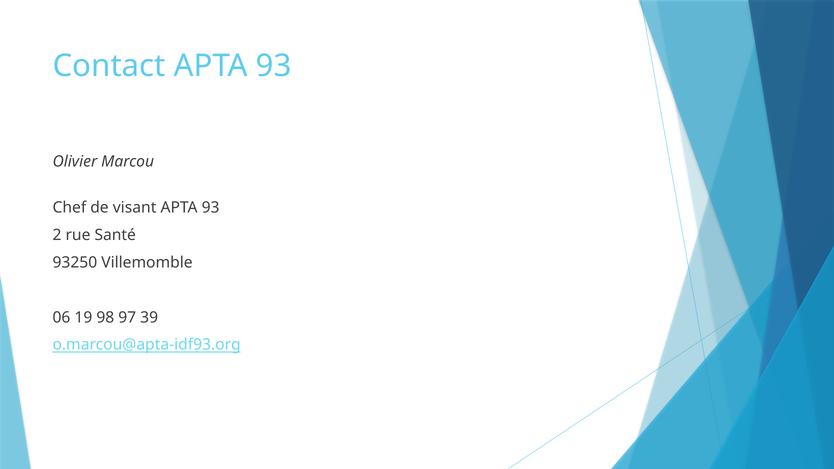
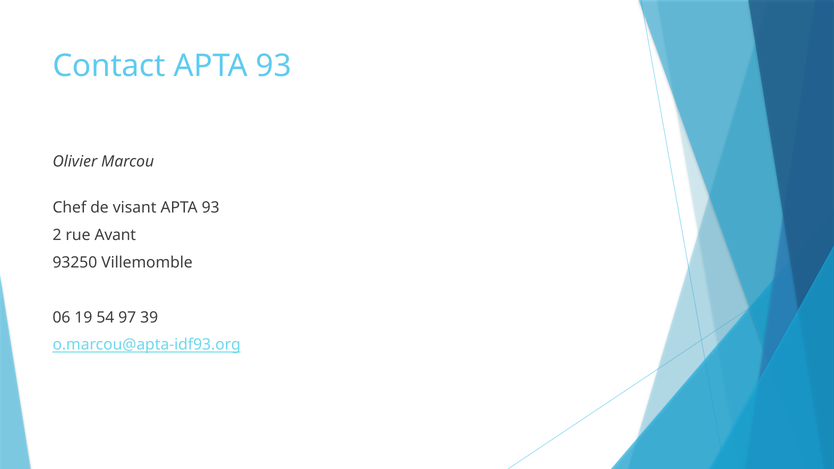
Santé: Santé -> Avant (115, 235)
98: 98 -> 54 (105, 317)
